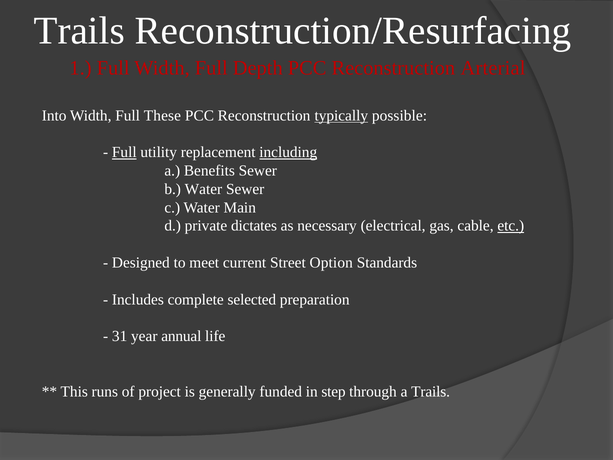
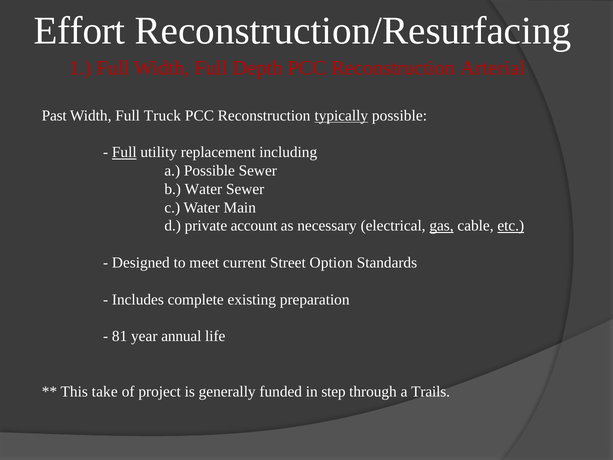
Trails: Trails -> Effort (79, 31)
Into: Into -> Past (54, 115)
These: These -> Truck (162, 115)
including underline: present -> none (288, 152)
a Benefits: Benefits -> Possible (209, 171)
dictates: dictates -> account (254, 226)
gas underline: none -> present (442, 226)
selected: selected -> existing (252, 299)
31: 31 -> 81 (120, 336)
runs: runs -> take (105, 391)
